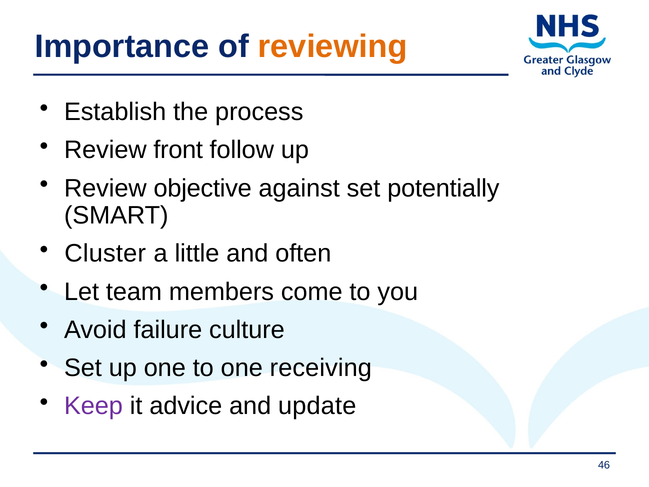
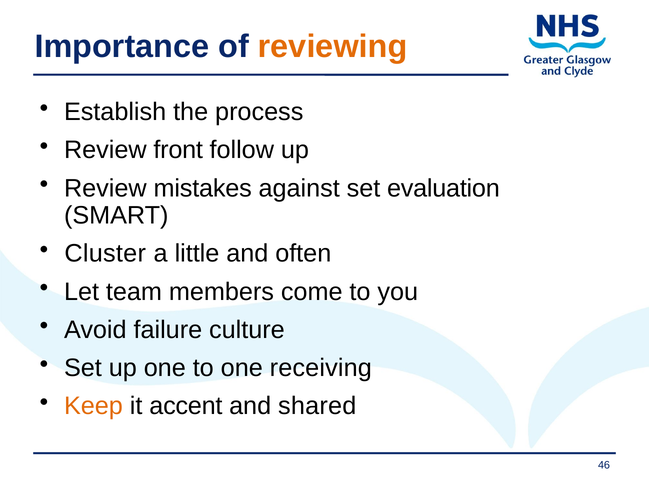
objective: objective -> mistakes (203, 188)
potentially: potentially -> evaluation (443, 188)
Keep colour: purple -> orange (93, 406)
advice: advice -> accent (186, 406)
update: update -> shared (317, 406)
